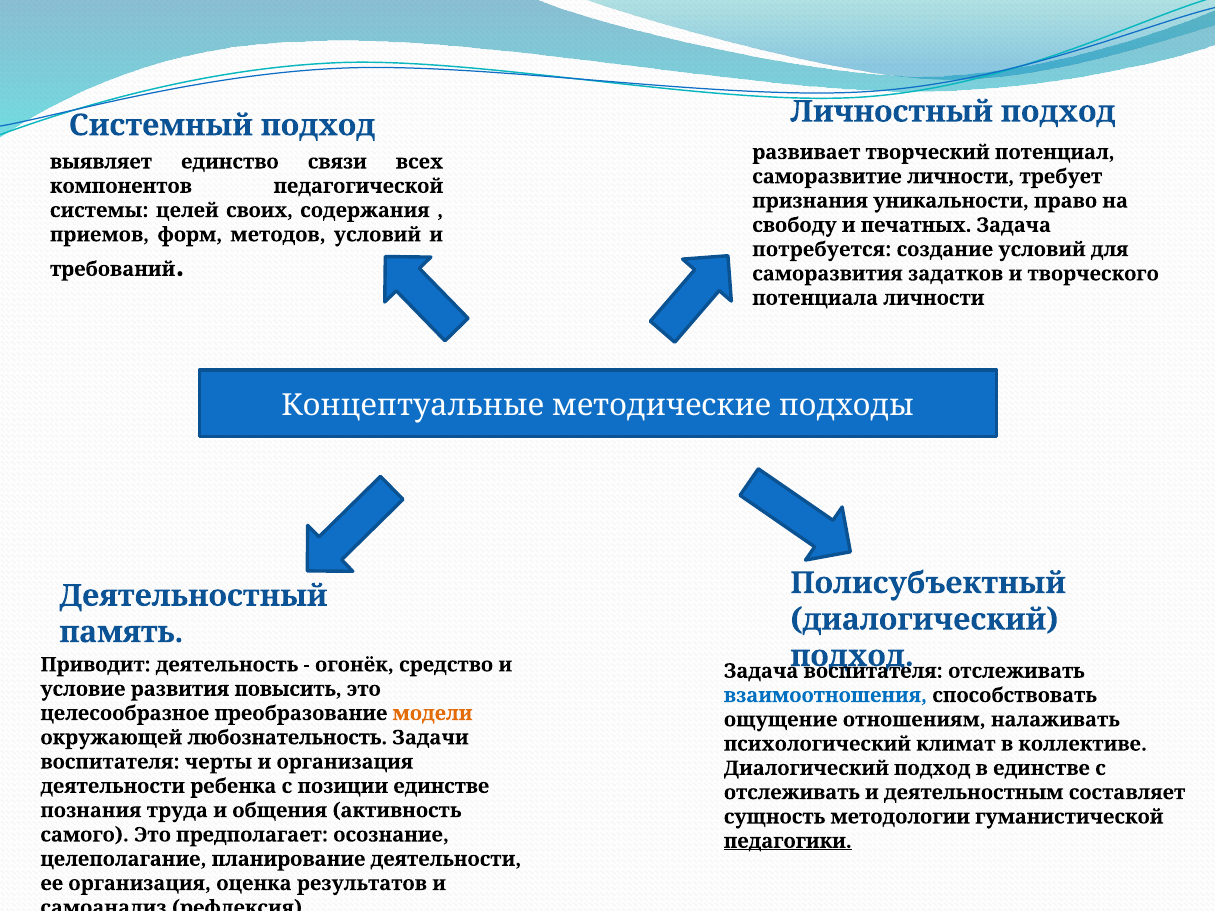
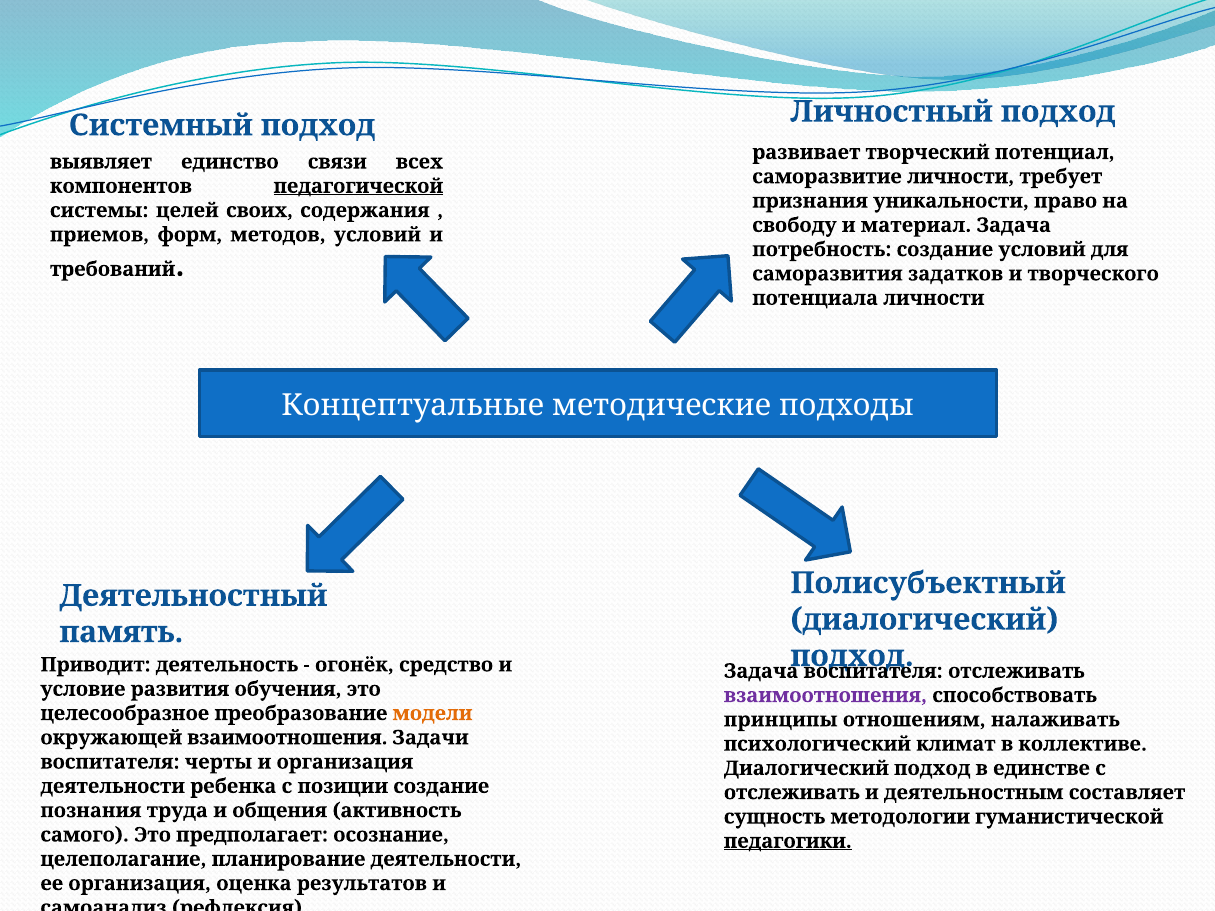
педагогической underline: none -> present (358, 186)
печатных: печатных -> материал (916, 225)
потребуется: потребуется -> потребность (822, 250)
повысить: повысить -> обучения (288, 689)
взаимоотношения colour: blue -> purple (825, 696)
ощущение: ощущение -> принципы (781, 720)
окружающей любознательность: любознательность -> взаимоотношения (287, 738)
позиции единстве: единстве -> создание (441, 786)
